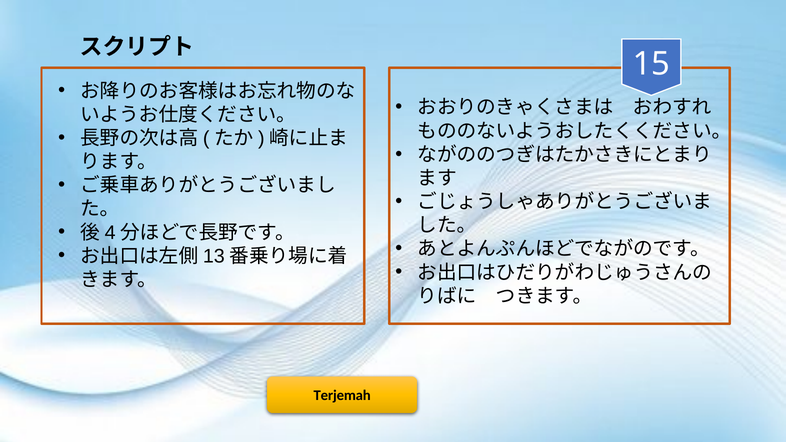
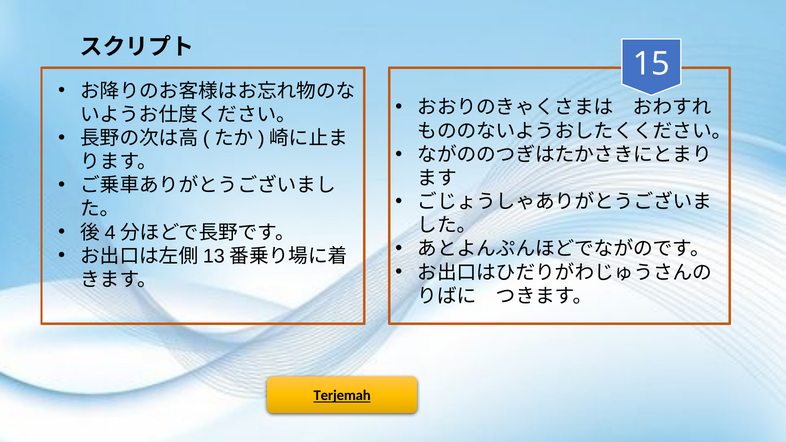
Terjemah underline: none -> present (342, 396)
